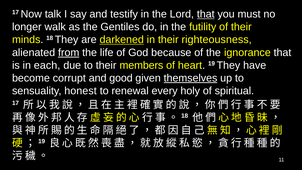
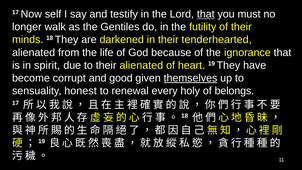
talk: talk -> self (53, 14)
darkened underline: present -> none (122, 40)
righteousness: righteousness -> tenderhearted (217, 40)
from underline: present -> none (69, 52)
each: each -> spirit (47, 65)
their members: members -> alienated (141, 65)
spiritual: spiritual -> belongs (234, 91)
